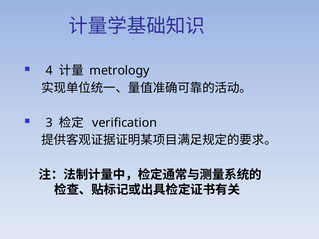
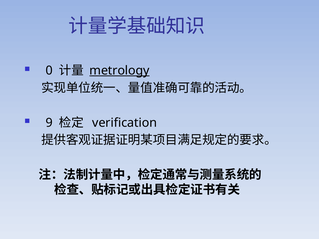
4: 4 -> 0 (49, 71)
metrology underline: none -> present (120, 71)
3: 3 -> 9 (49, 123)
